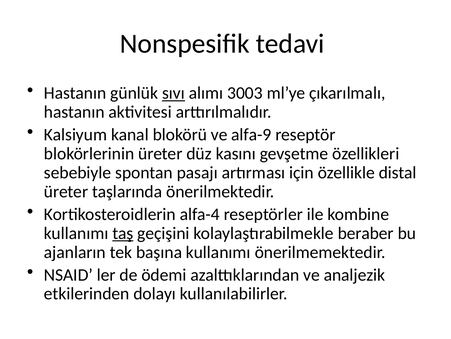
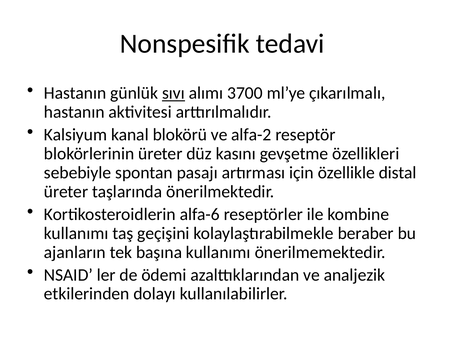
3003: 3003 -> 3700 (245, 93)
alfa-9: alfa-9 -> alfa-2 (251, 134)
alfa-4: alfa-4 -> alfa-6 (200, 214)
taş underline: present -> none (123, 233)
